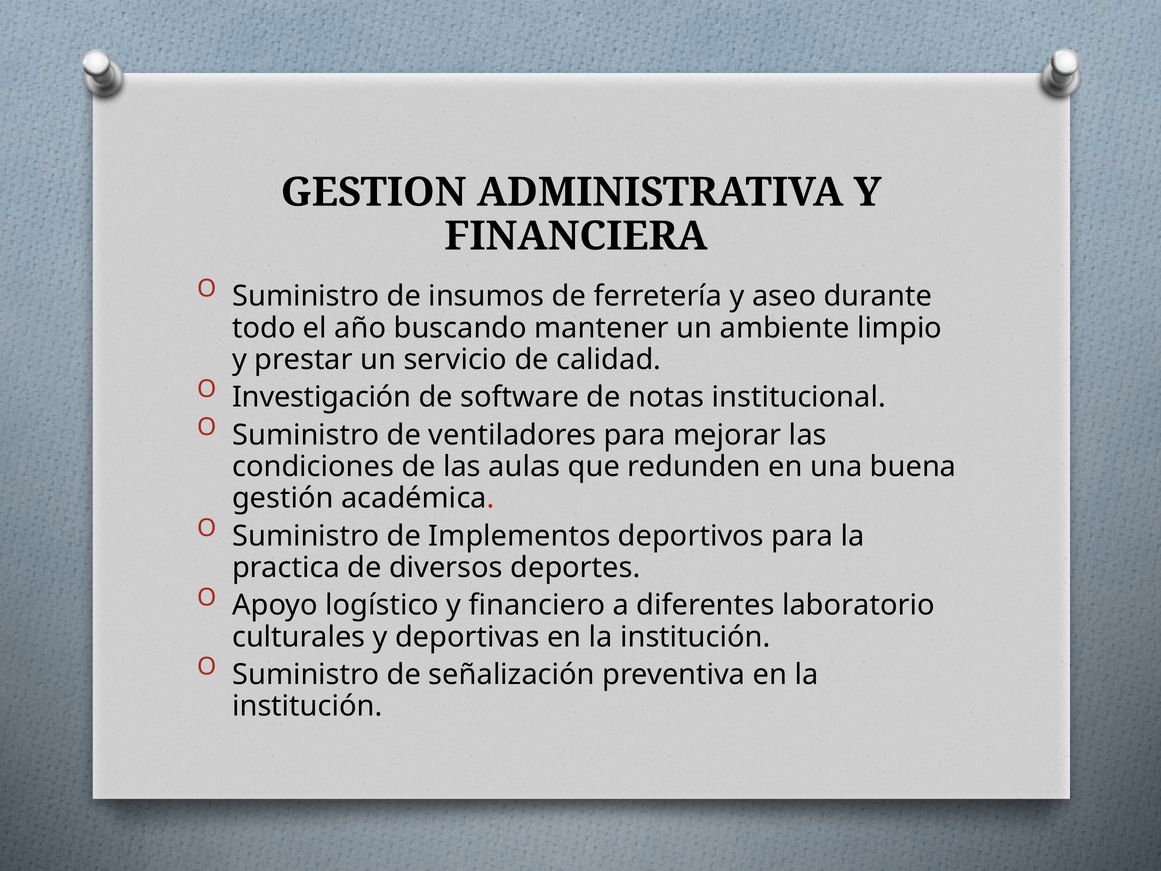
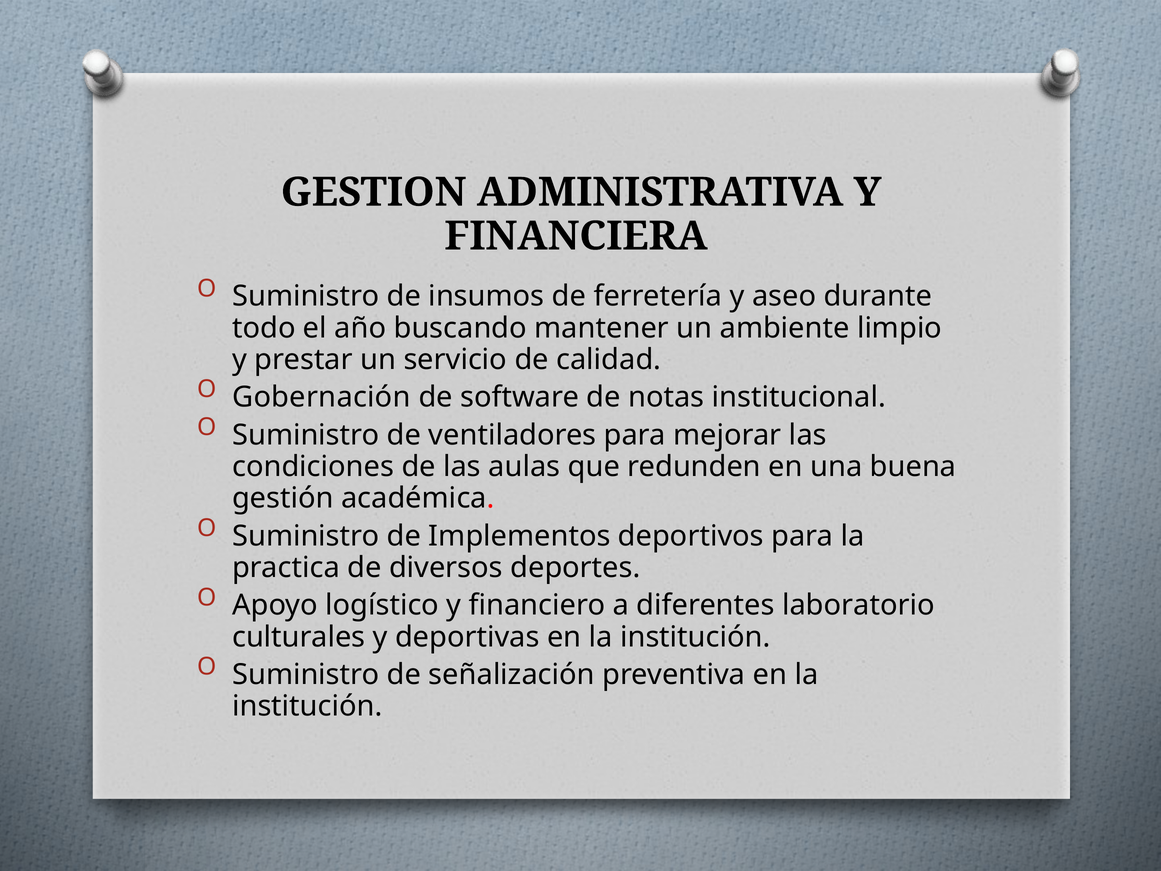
Investigación: Investigación -> Gobernación (321, 397)
